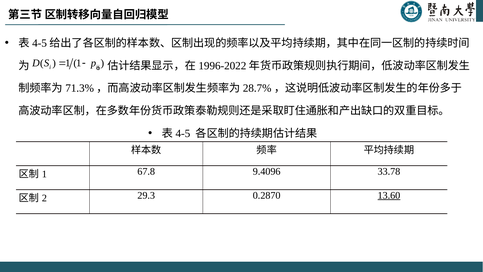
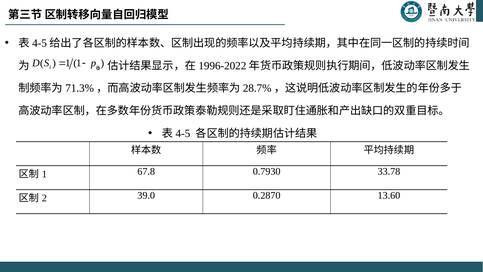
9.4096: 9.4096 -> 0.7930 (267, 171)
29.3: 29.3 -> 39.0 (146, 195)
13.60 underline: present -> none (389, 195)
